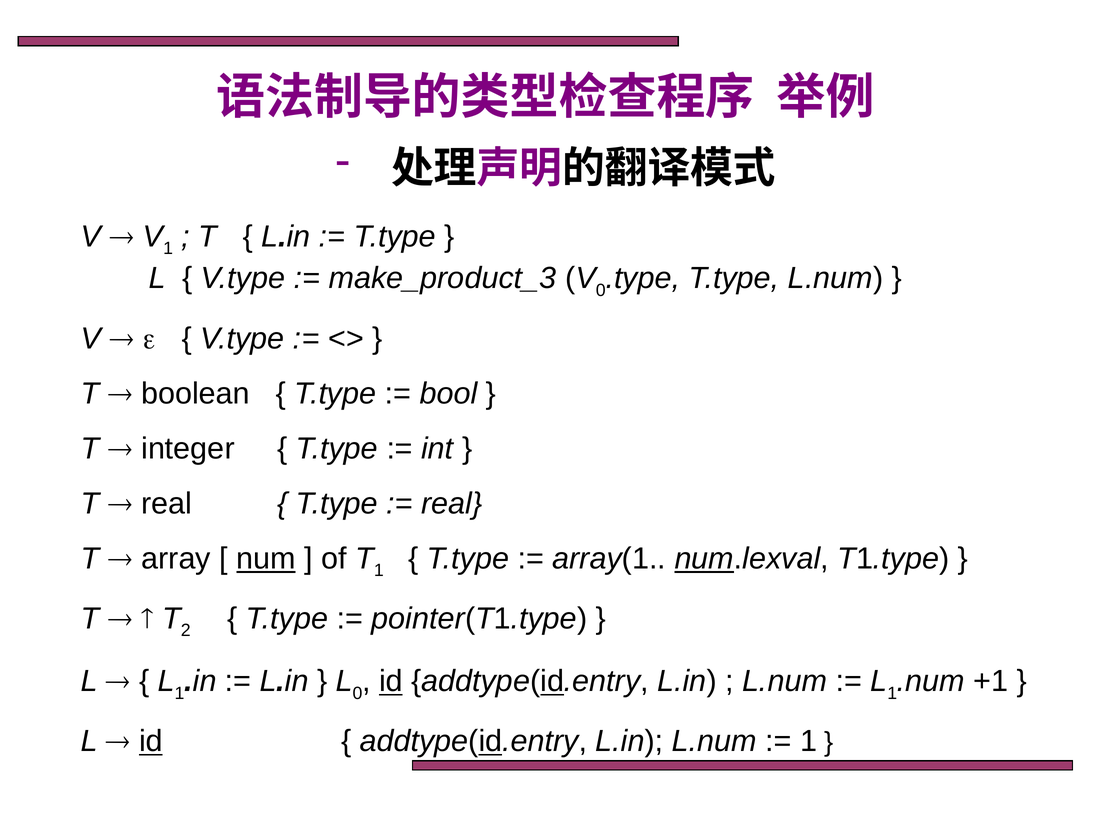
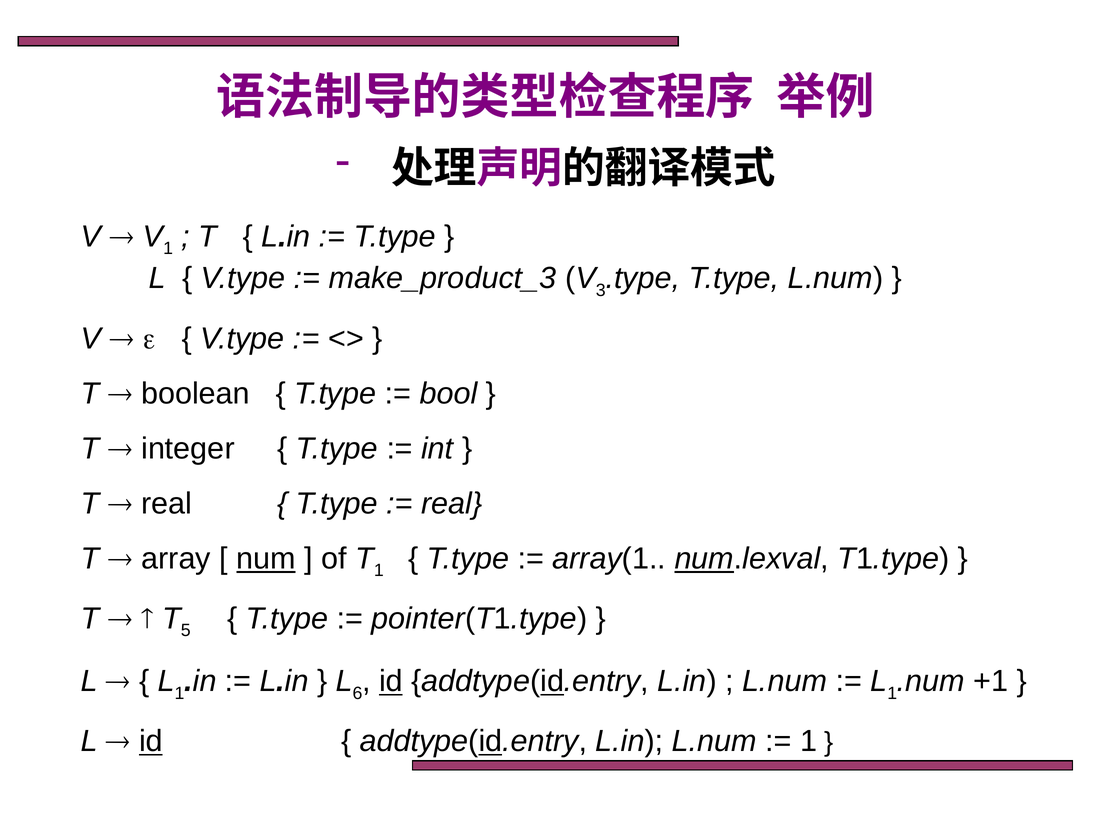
V 0: 0 -> 3 (601, 290)
2: 2 -> 5 (186, 631)
L 0: 0 -> 6 (357, 693)
